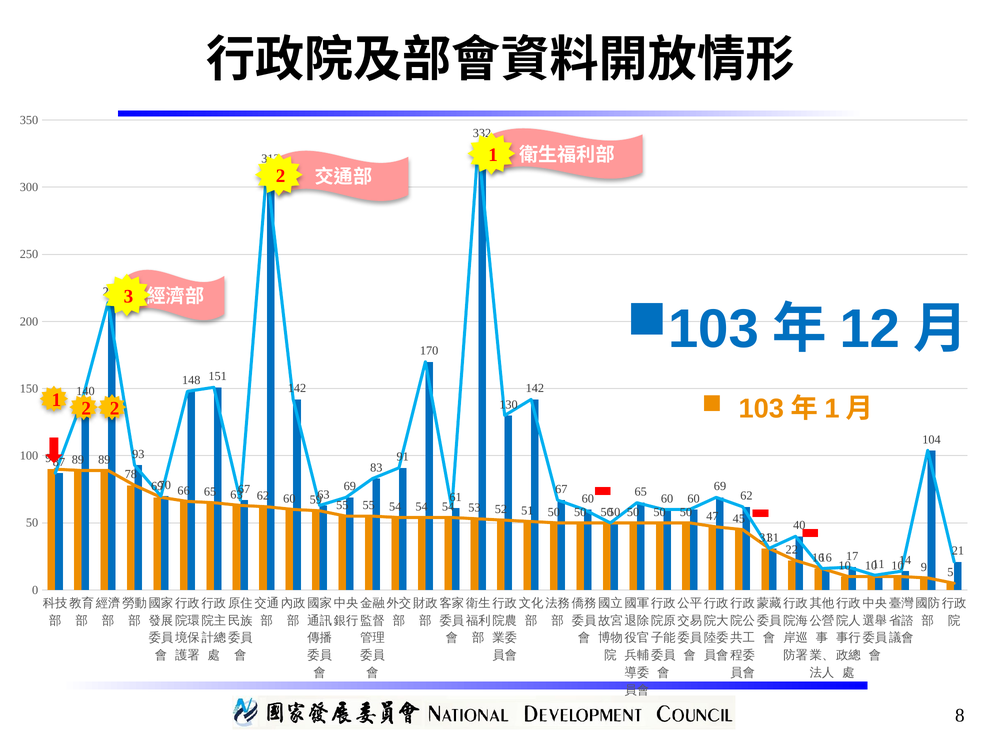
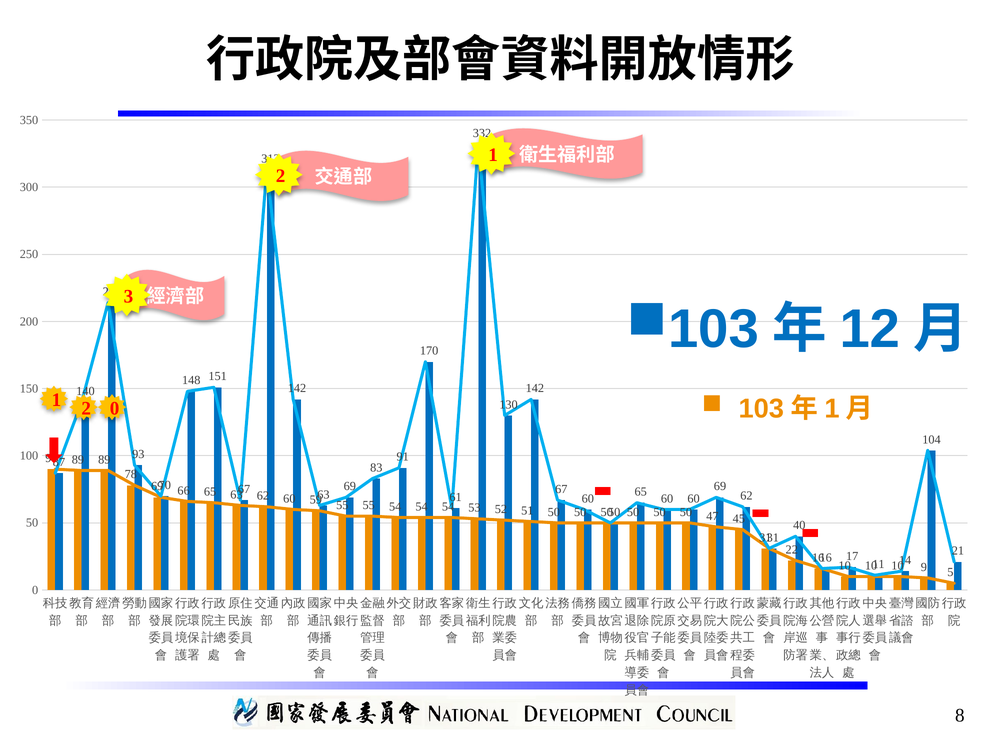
1 2: 2 -> 0 (115, 408)
